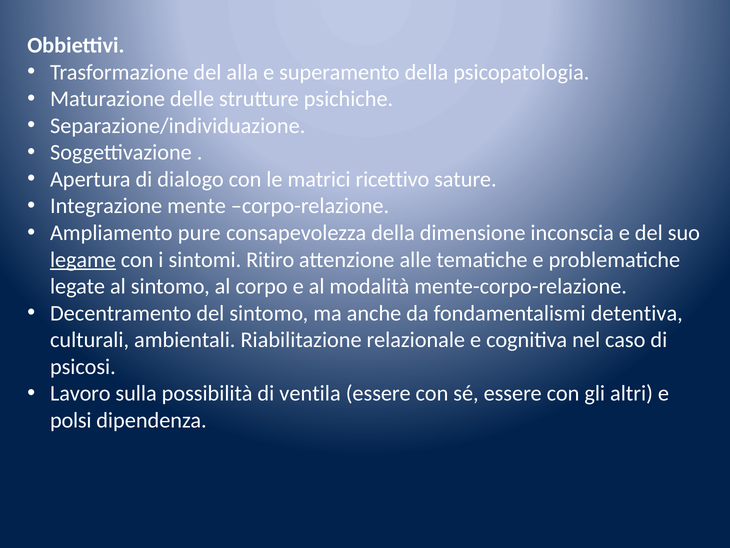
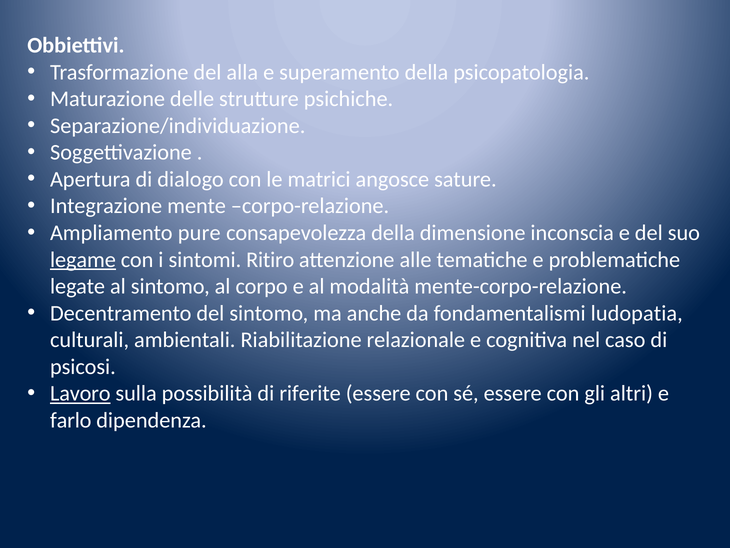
ricettivo: ricettivo -> angosce (392, 179)
detentiva: detentiva -> ludopatia (637, 313)
Lavoro underline: none -> present (80, 393)
ventila: ventila -> riferite (310, 393)
polsi: polsi -> farlo (71, 420)
